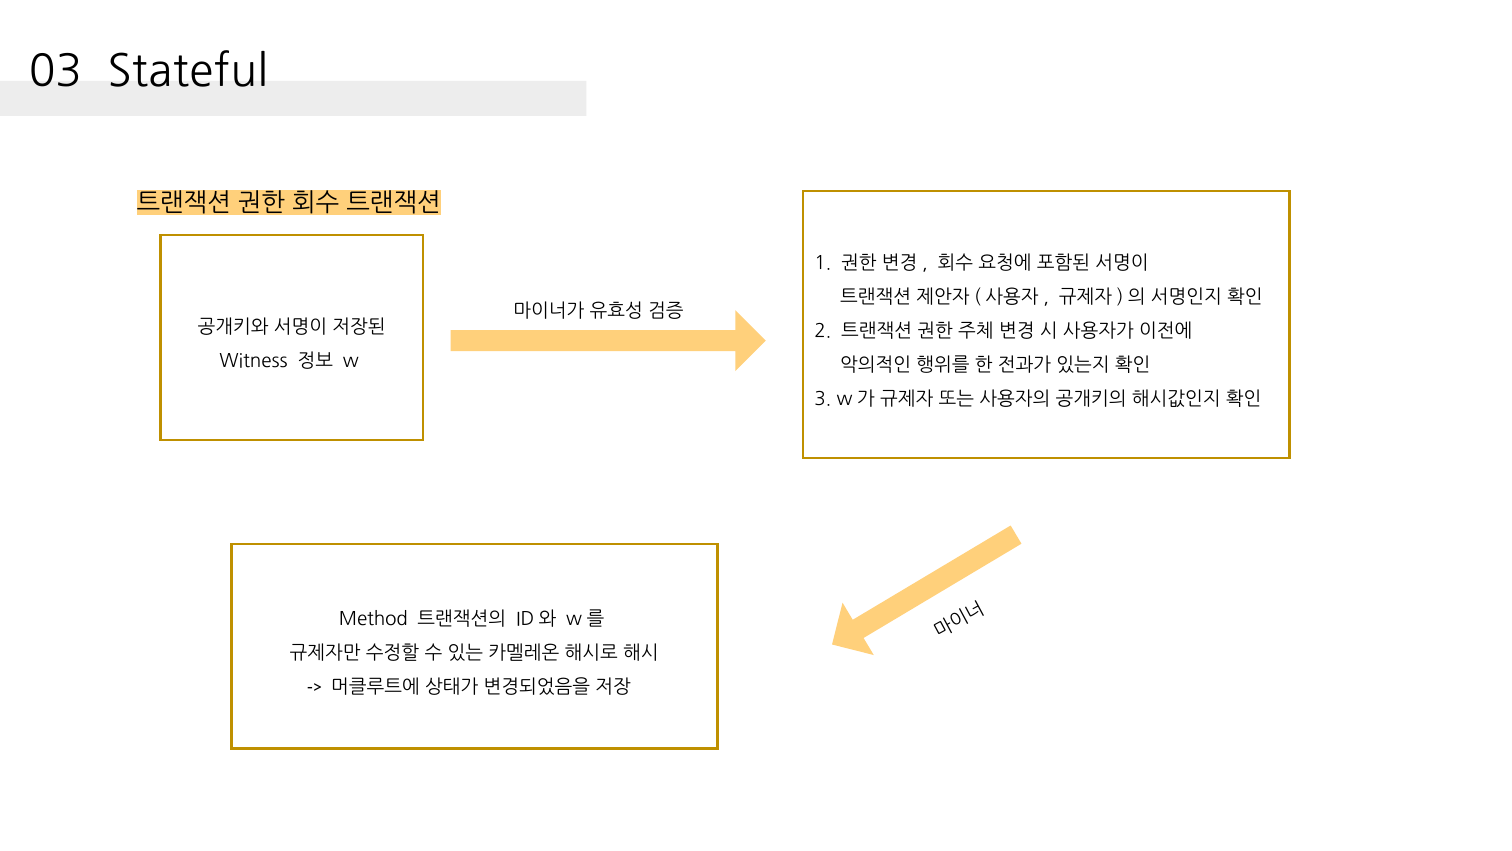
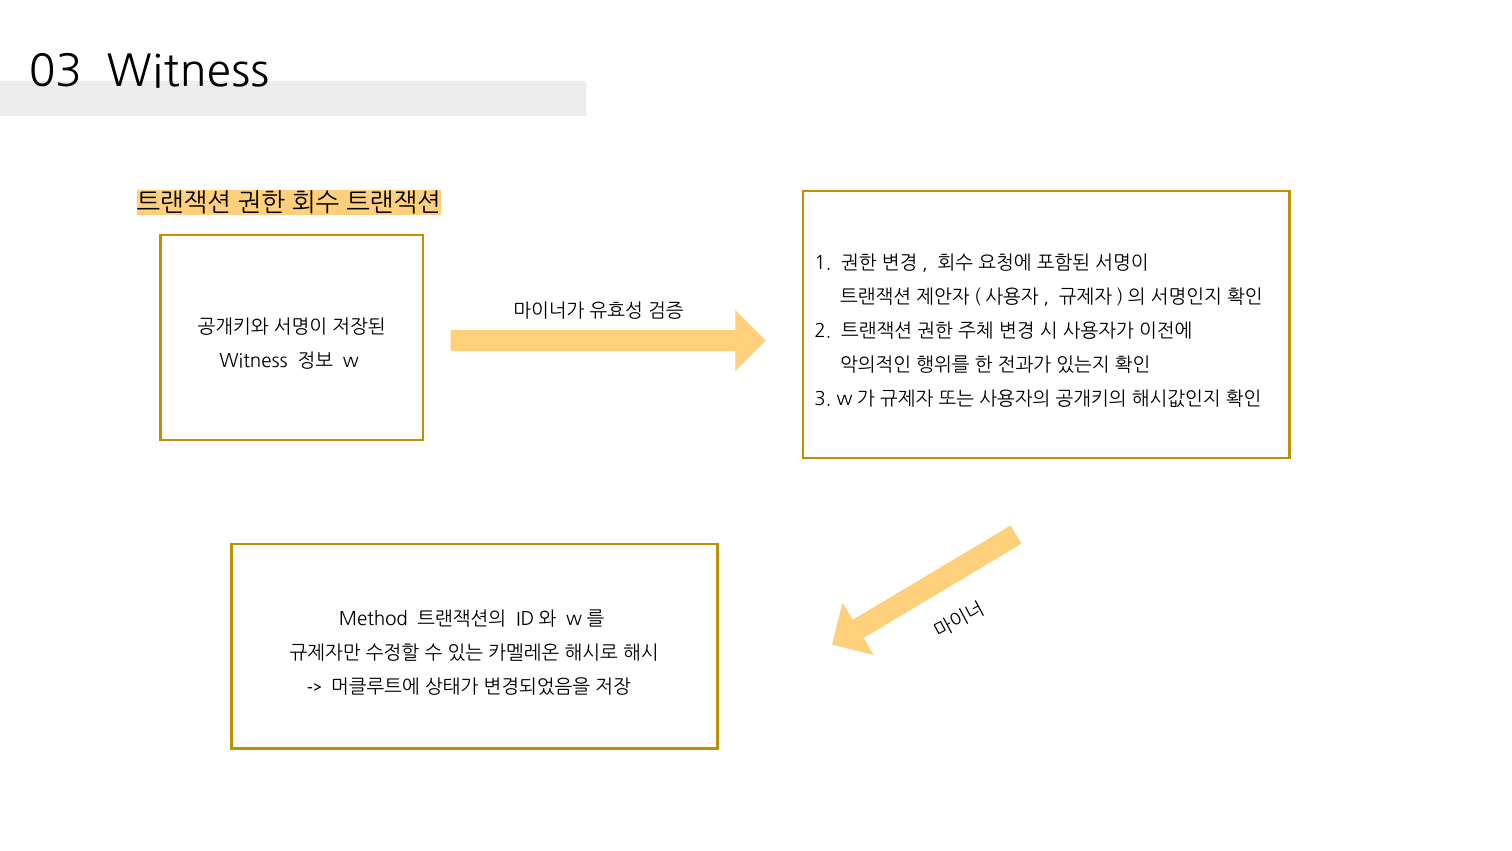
03 Stateful: Stateful -> Witness (188, 72)
